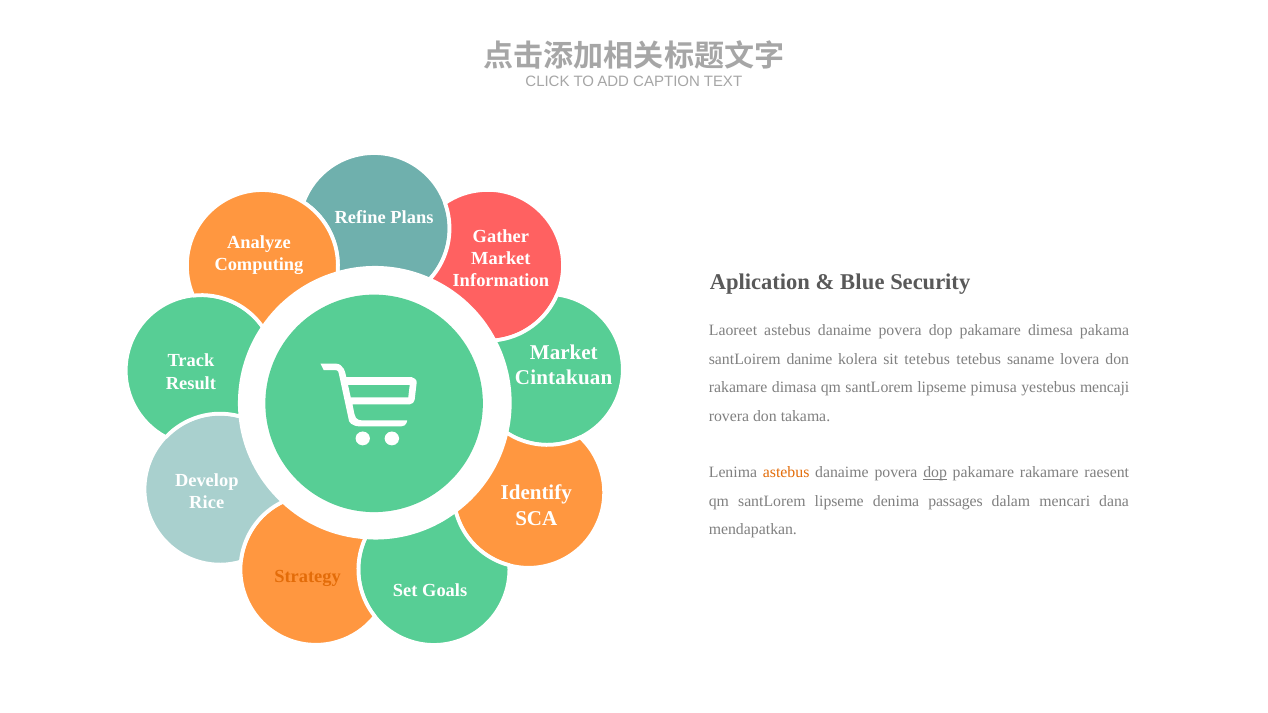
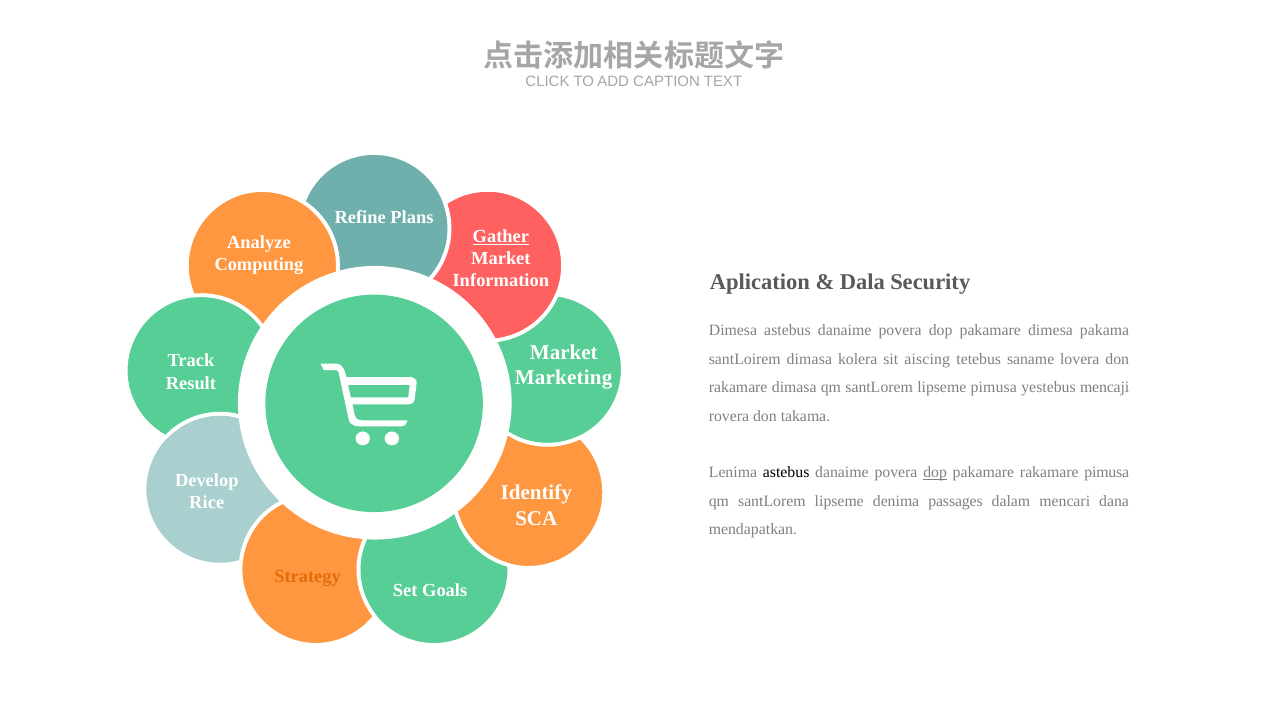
Gather underline: none -> present (501, 236)
Blue: Blue -> Dala (862, 282)
Laoreet: Laoreet -> Dimesa (733, 331)
santLoirem danime: danime -> dimasa (809, 359)
sit tetebus: tetebus -> aiscing (927, 359)
Cintakuan: Cintakuan -> Marketing (564, 378)
astebus colour: orange -> black (786, 473)
rakamare raesent: raesent -> pimusa (1107, 473)
